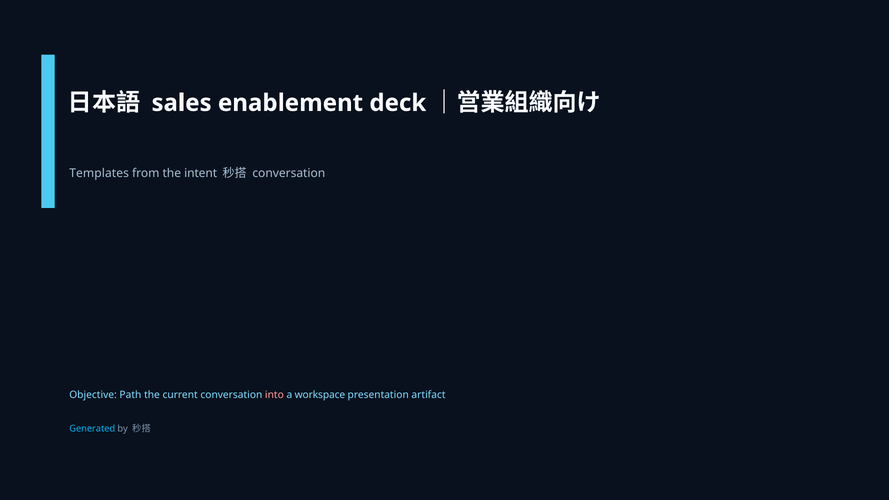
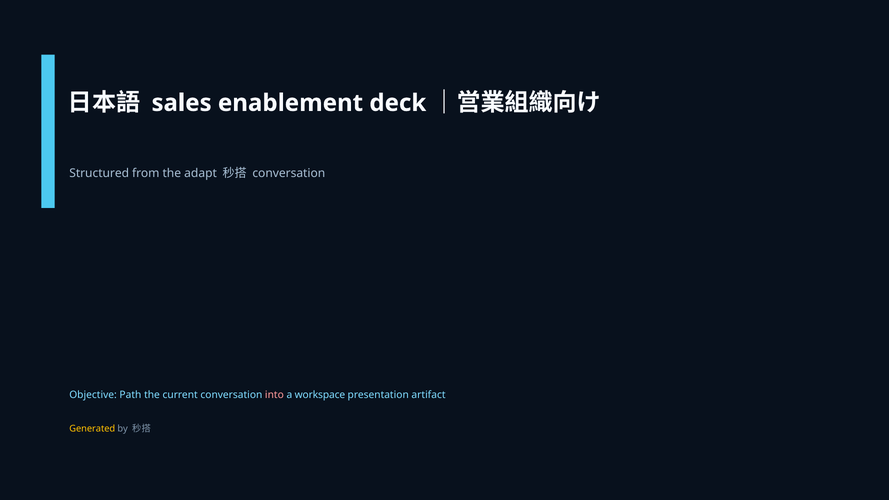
Templates: Templates -> Structured (99, 174)
intent: intent -> adapt (201, 174)
Generated colour: light blue -> yellow (92, 429)
